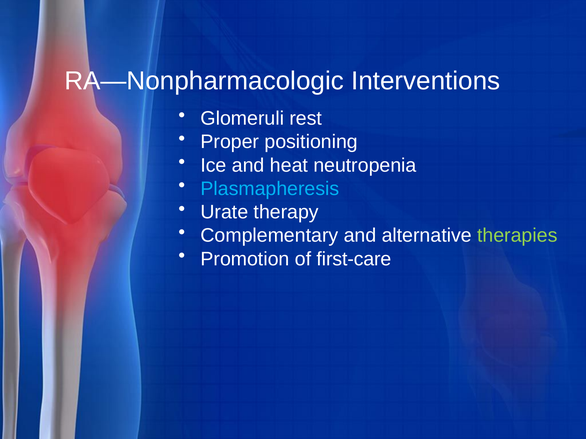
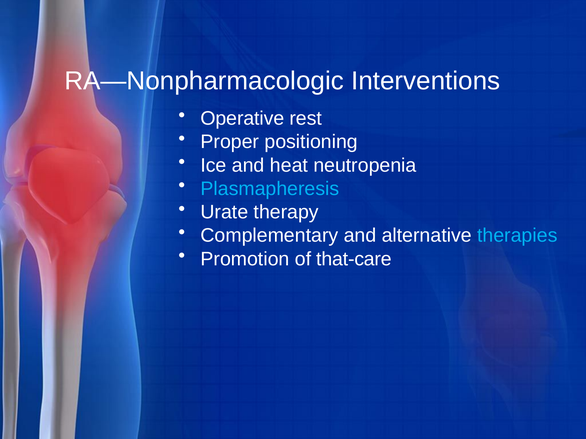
Glomeruli: Glomeruli -> Operative (242, 119)
therapies colour: light green -> light blue (517, 236)
first-care: first-care -> that-care (354, 259)
